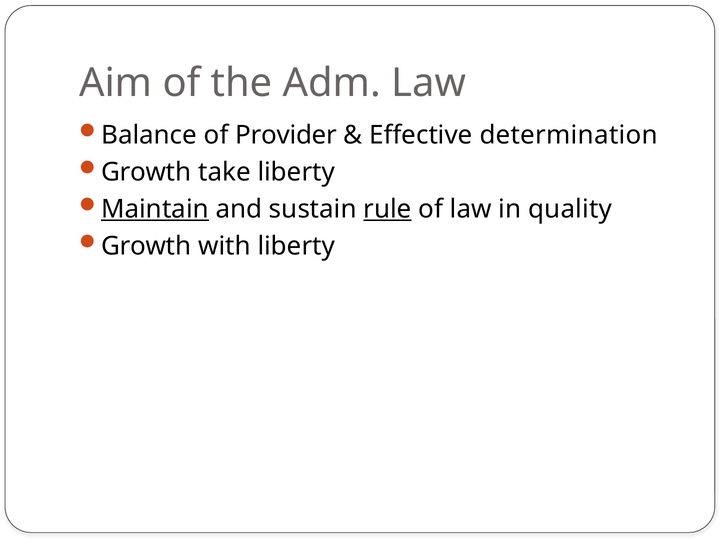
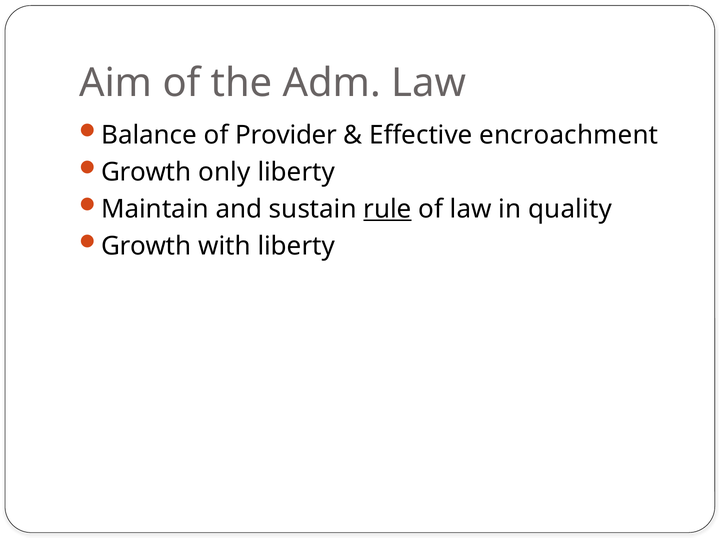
determination: determination -> encroachment (569, 135)
take: take -> only (224, 172)
Maintain underline: present -> none (155, 209)
